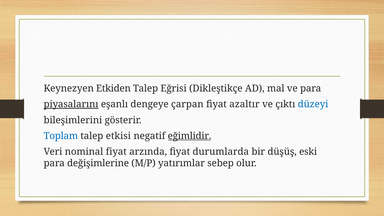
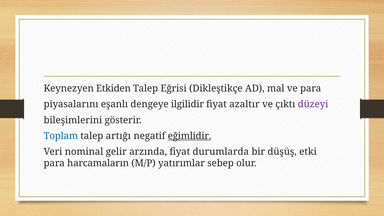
piyasalarını underline: present -> none (71, 104)
çarpan: çarpan -> ilgilidir (187, 104)
düzeyi colour: blue -> purple (313, 104)
etkisi: etkisi -> artığı (118, 136)
nominal fiyat: fiyat -> gelir (116, 152)
eski: eski -> etki (308, 152)
değişimlerine: değişimlerine -> harcamaların (98, 163)
